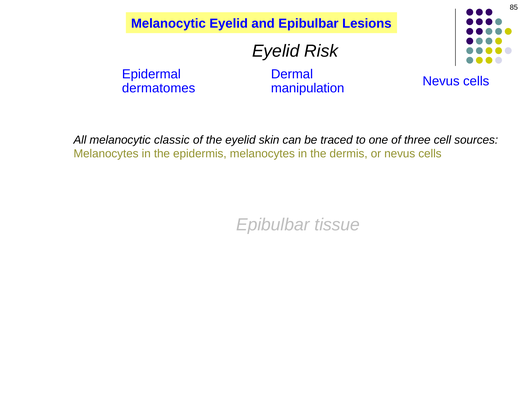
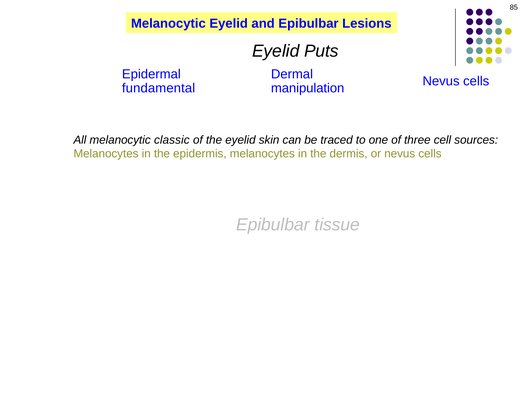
Risk: Risk -> Puts (321, 51)
dermatomes: dermatomes -> fundamental (159, 88)
